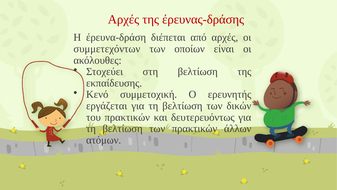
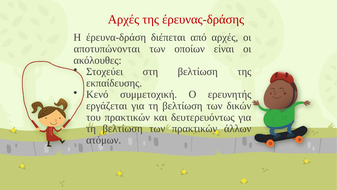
συμμετεχόντων: συμμετεχόντων -> αποτυπώνονται (107, 49)
